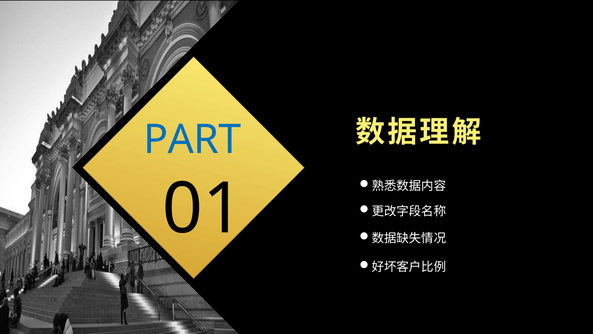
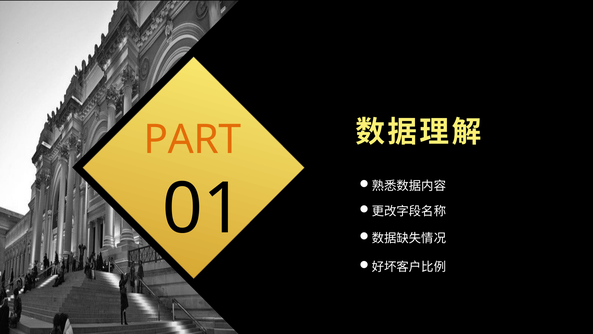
PART colour: blue -> orange (192, 140)
